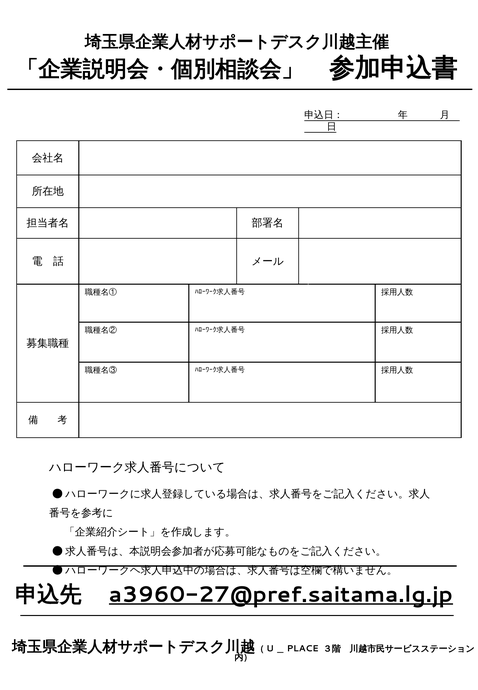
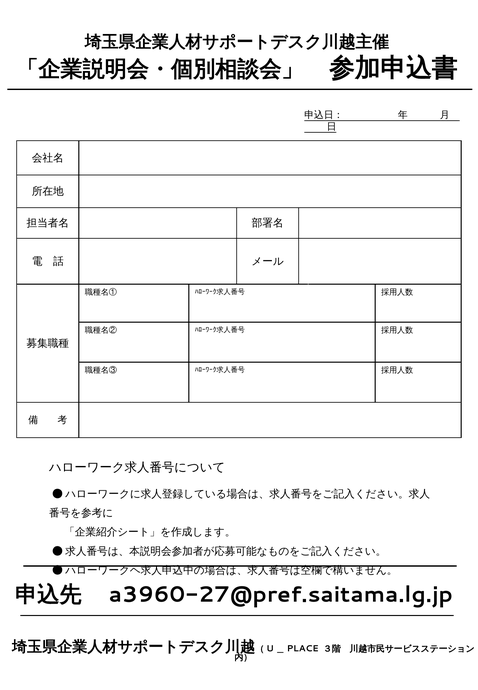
a3960-27@pref.saitama.lg.jp underline: present -> none (281, 595)
